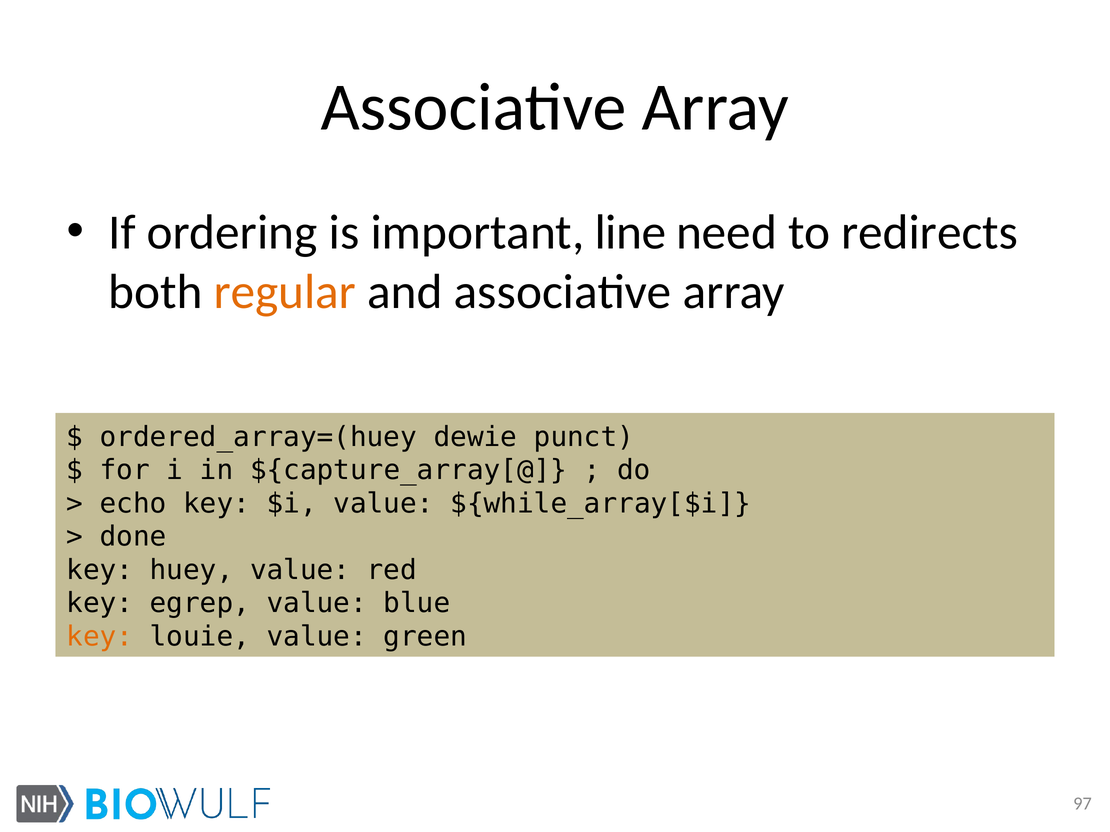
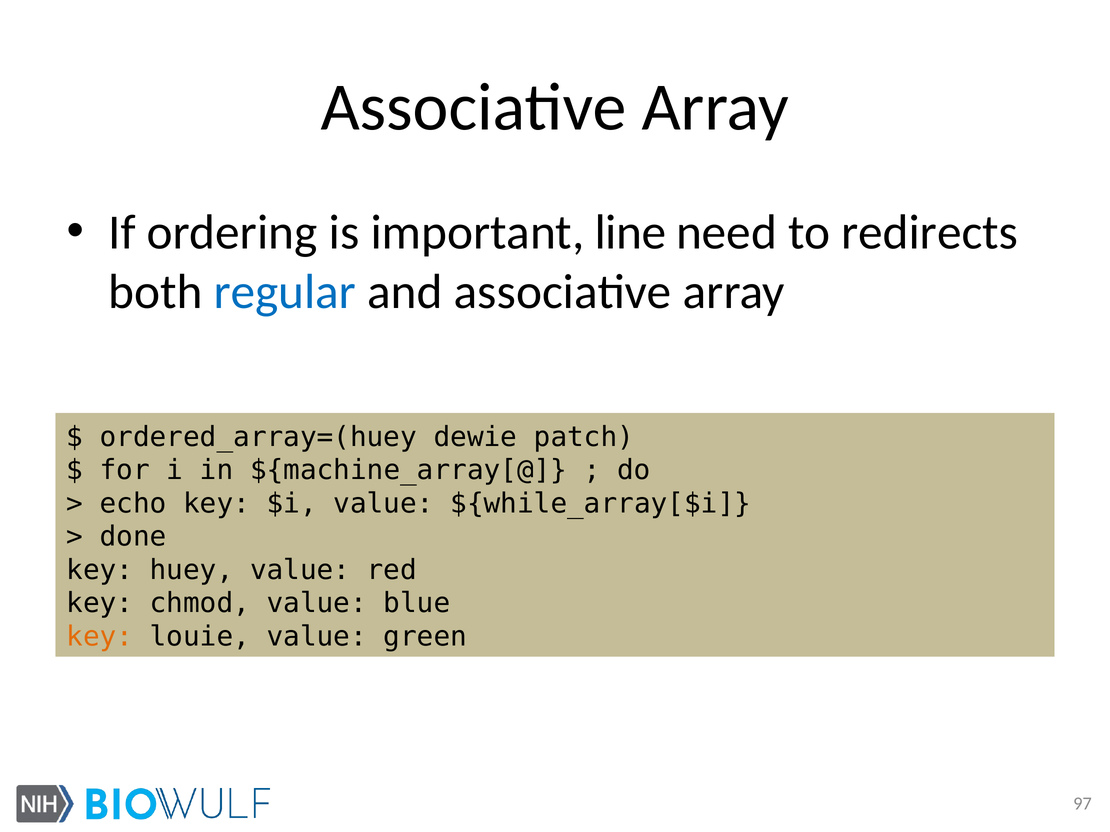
regular colour: orange -> blue (285, 292)
punct: punct -> patch (584, 437)
${capture_array[@: ${capture_array[@ -> ${machine_array[@ (409, 471)
egrep: egrep -> chmod (200, 604)
